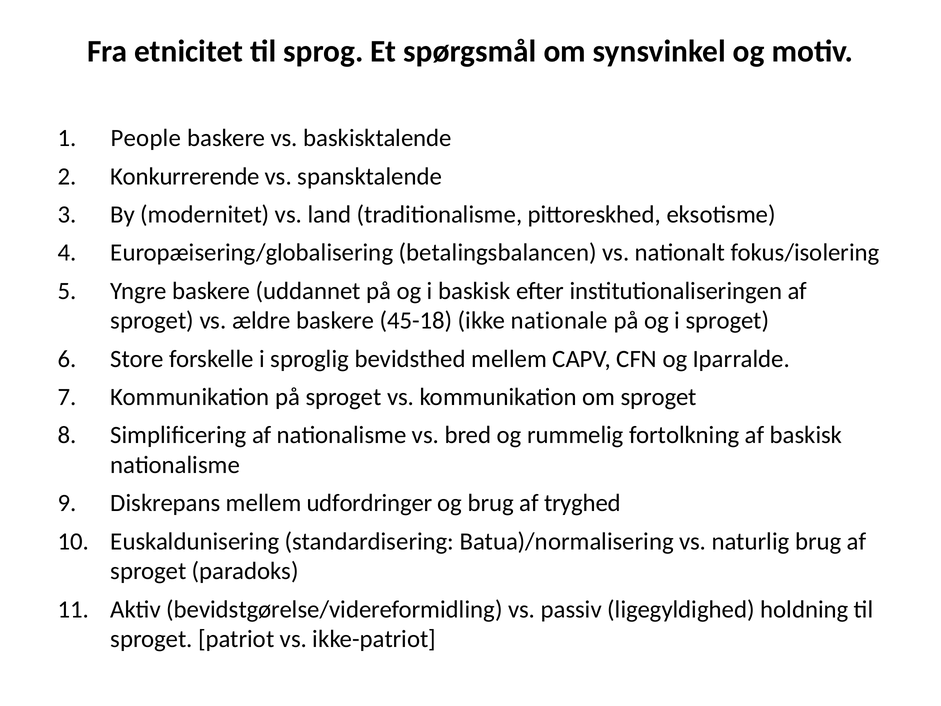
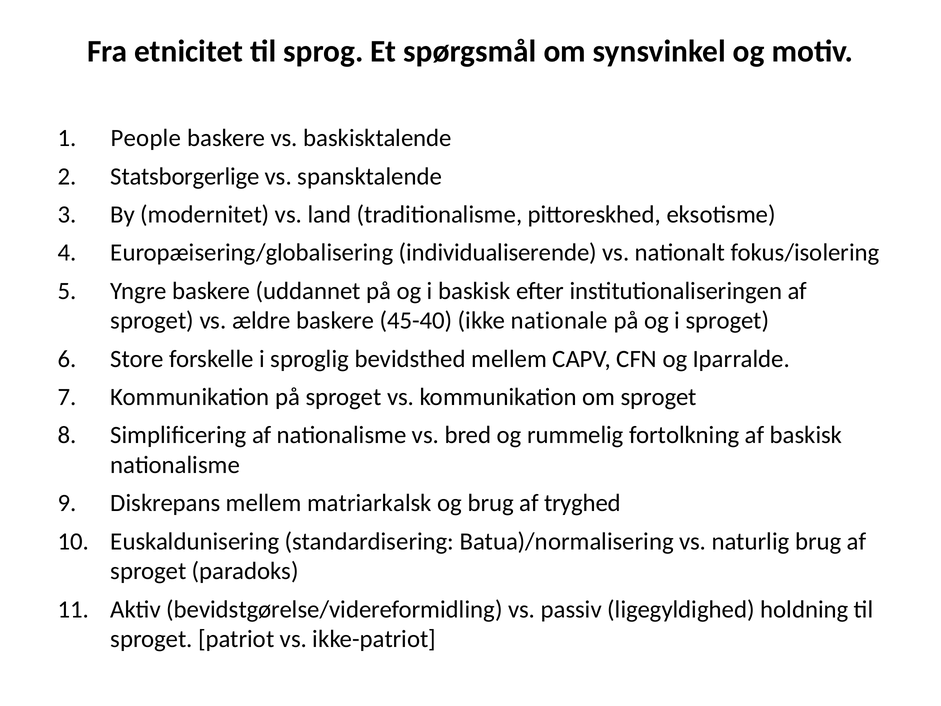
Konkurrerende: Konkurrerende -> Statsborgerlige (185, 176)
betalingsbalancen: betalingsbalancen -> individualiserende (498, 253)
45-18: 45-18 -> 45-40 (416, 321)
udfordringer: udfordringer -> matriarkalsk (369, 503)
